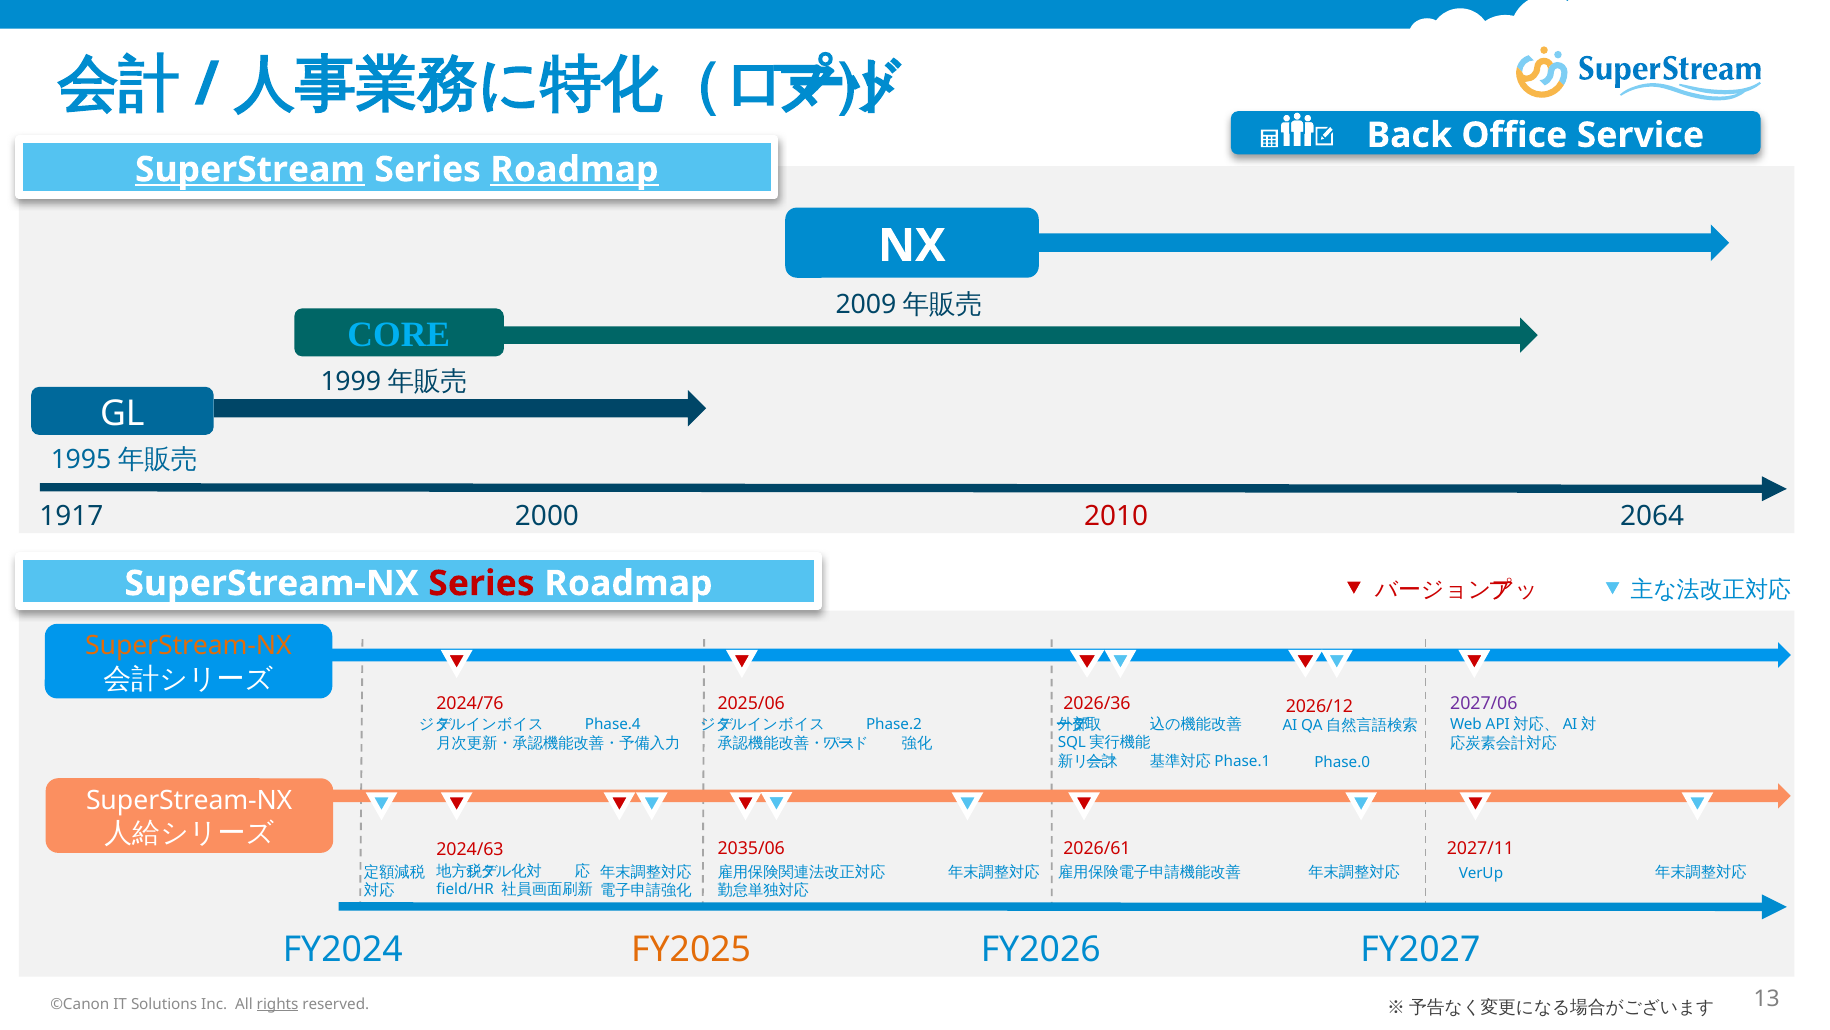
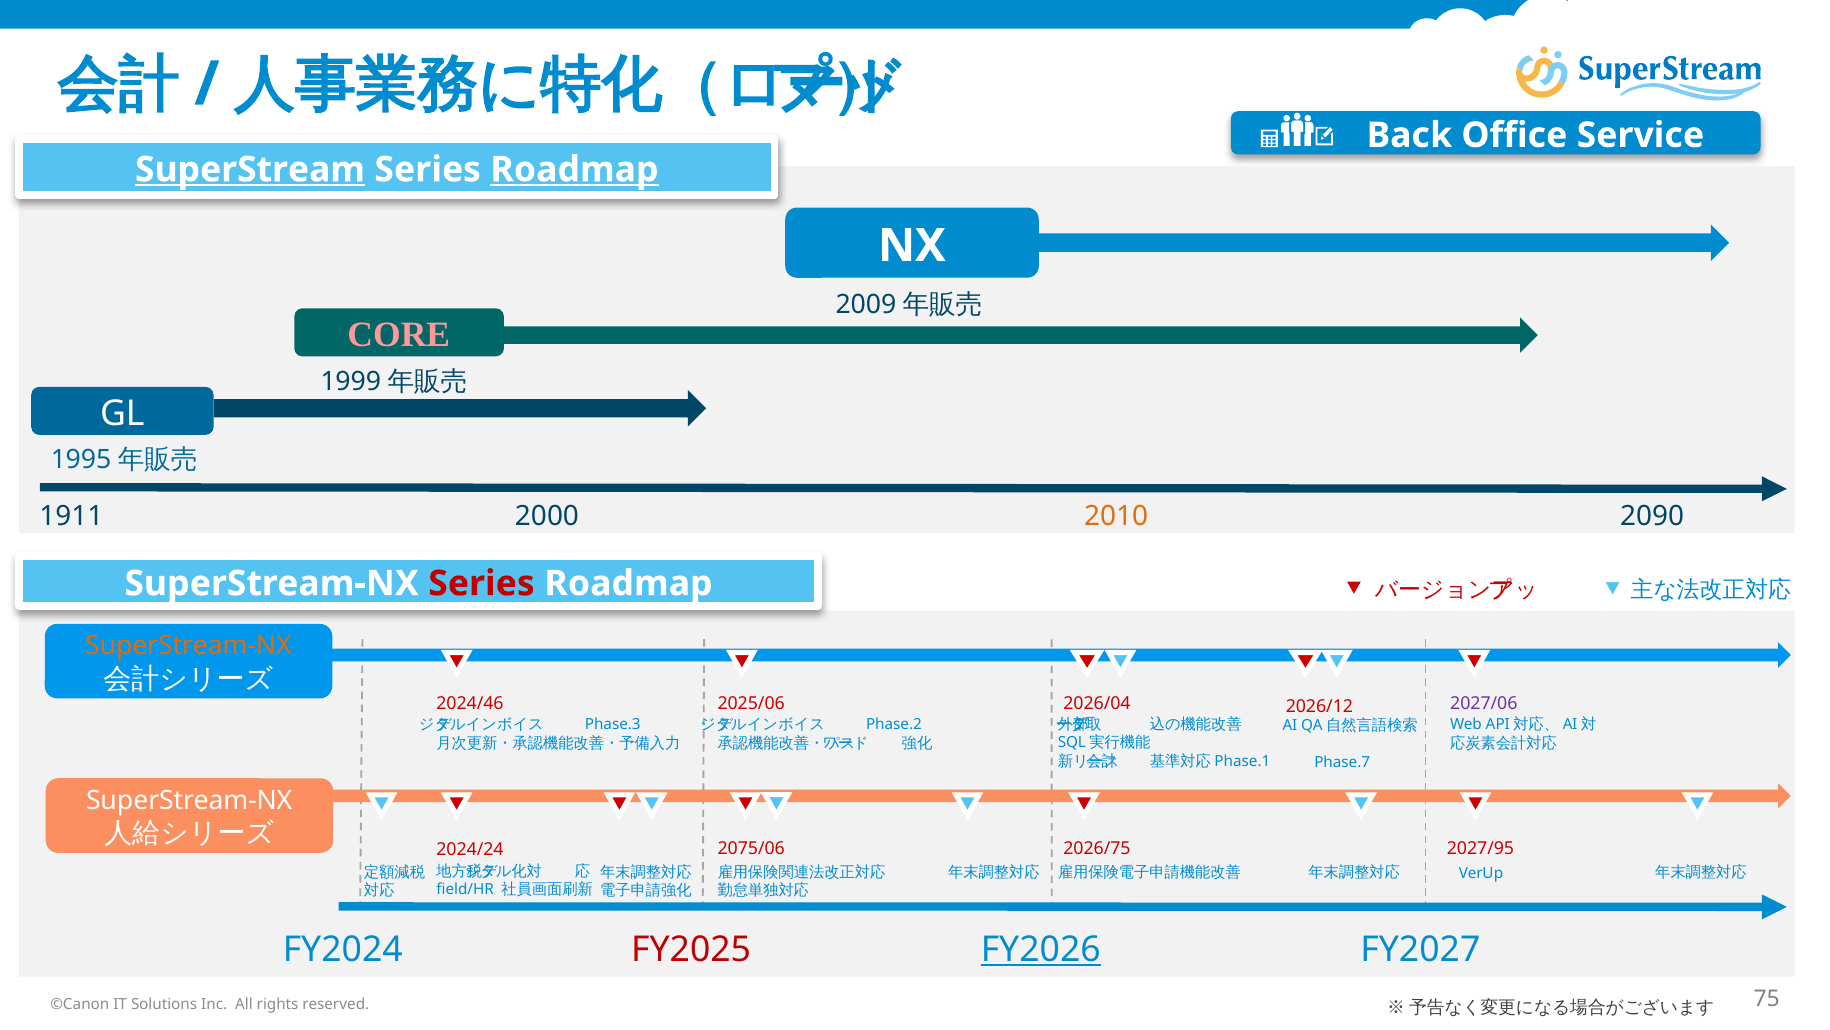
CORE colour: light blue -> pink (399, 335)
1917: 1917 -> 1911 (71, 516)
2010 colour: red -> orange (1116, 516)
2064: 2064 -> 2090 (1652, 516)
2024/76: 2024/76 -> 2024/46 (470, 703)
2026/36: 2026/36 -> 2026/04 (1097, 703)
Phase.4: Phase.4 -> Phase.3 (613, 724)
Phase.0: Phase.0 -> Phase.7 (1342, 762)
2027/11: 2027/11 -> 2027/95 (1481, 848)
2035/06: 2035/06 -> 2075/06 (751, 848)
2026/61: 2026/61 -> 2026/75 (1097, 848)
2024/63: 2024/63 -> 2024/24 (470, 849)
FY2025 colour: orange -> red (691, 949)
FY2026 underline: none -> present (1041, 949)
rights underline: present -> none (278, 1003)
13: 13 -> 75 (1767, 998)
